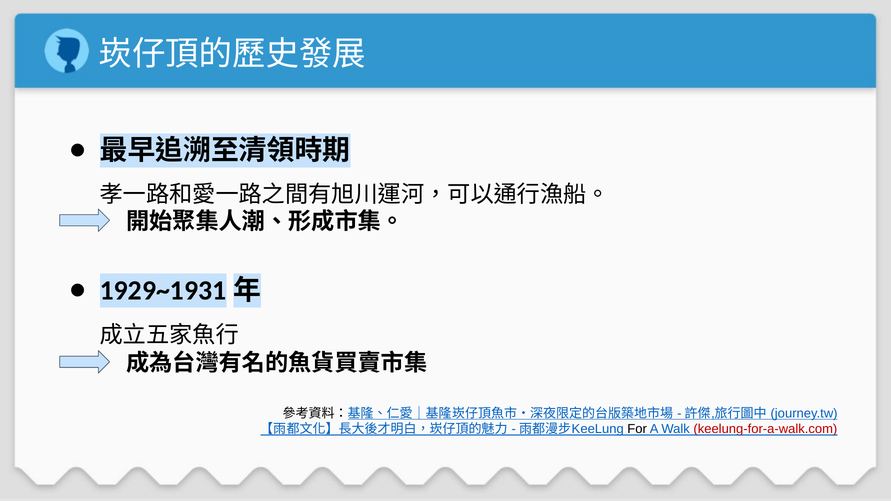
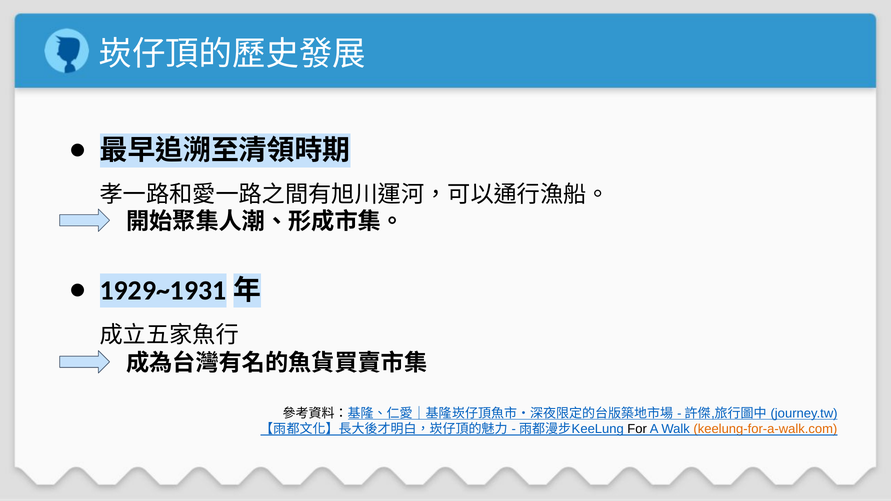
keelung-for-a-walk.com colour: red -> orange (765, 429)
